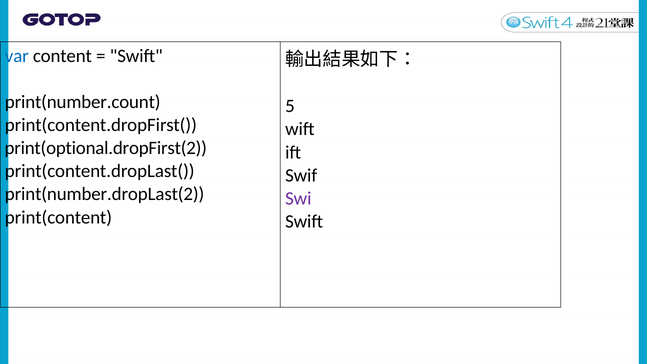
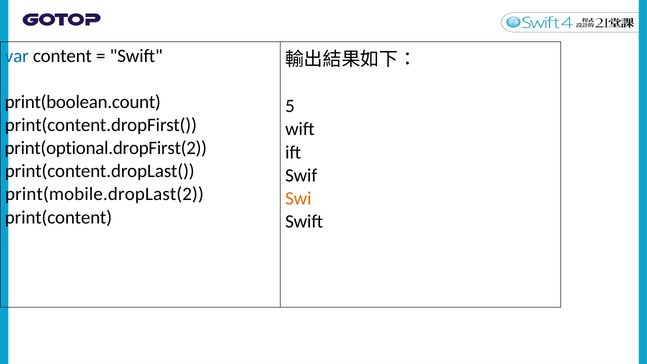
print(number.count: print(number.count -> print(boolean.count (83, 102)
print(number.dropLast(2: print(number.dropLast(2 -> print(mobile.dropLast(2 (104, 194)
Swi colour: purple -> orange (298, 198)
